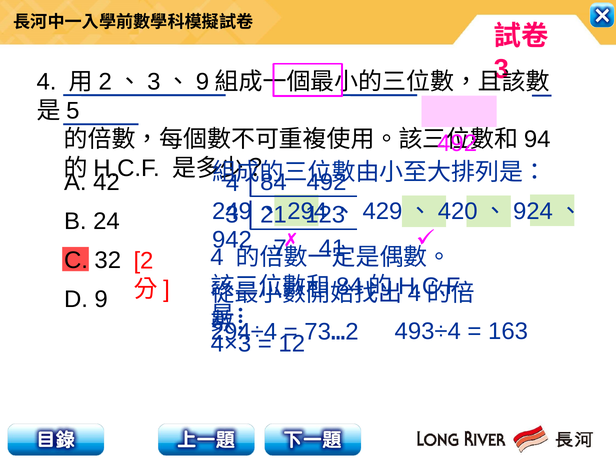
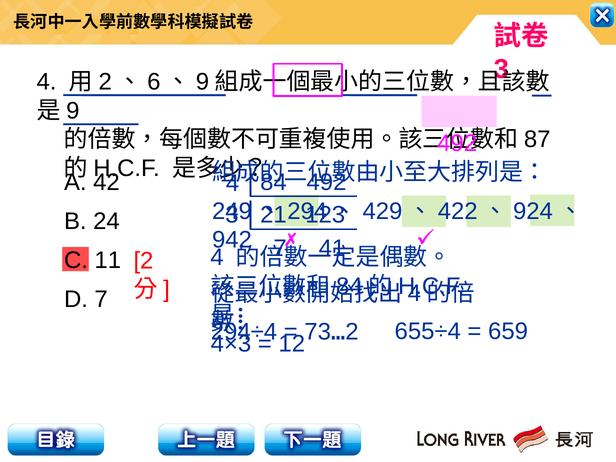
3: 3 -> 6 (154, 82)
5: 5 -> 9 (73, 111)
94: 94 -> 87 (537, 140)
420: 420 -> 422 (458, 211)
32: 32 -> 11 (108, 260)
D 9: 9 -> 7 (101, 299)
493÷4: 493÷4 -> 655÷4 (428, 331)
163: 163 -> 659 (508, 331)
